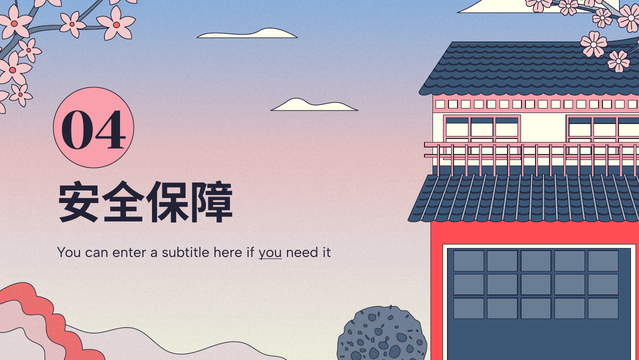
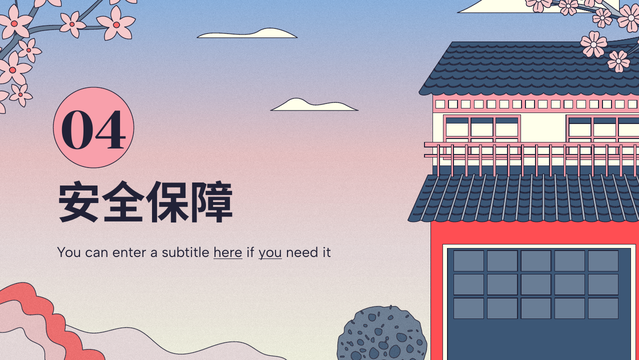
here underline: none -> present (228, 252)
